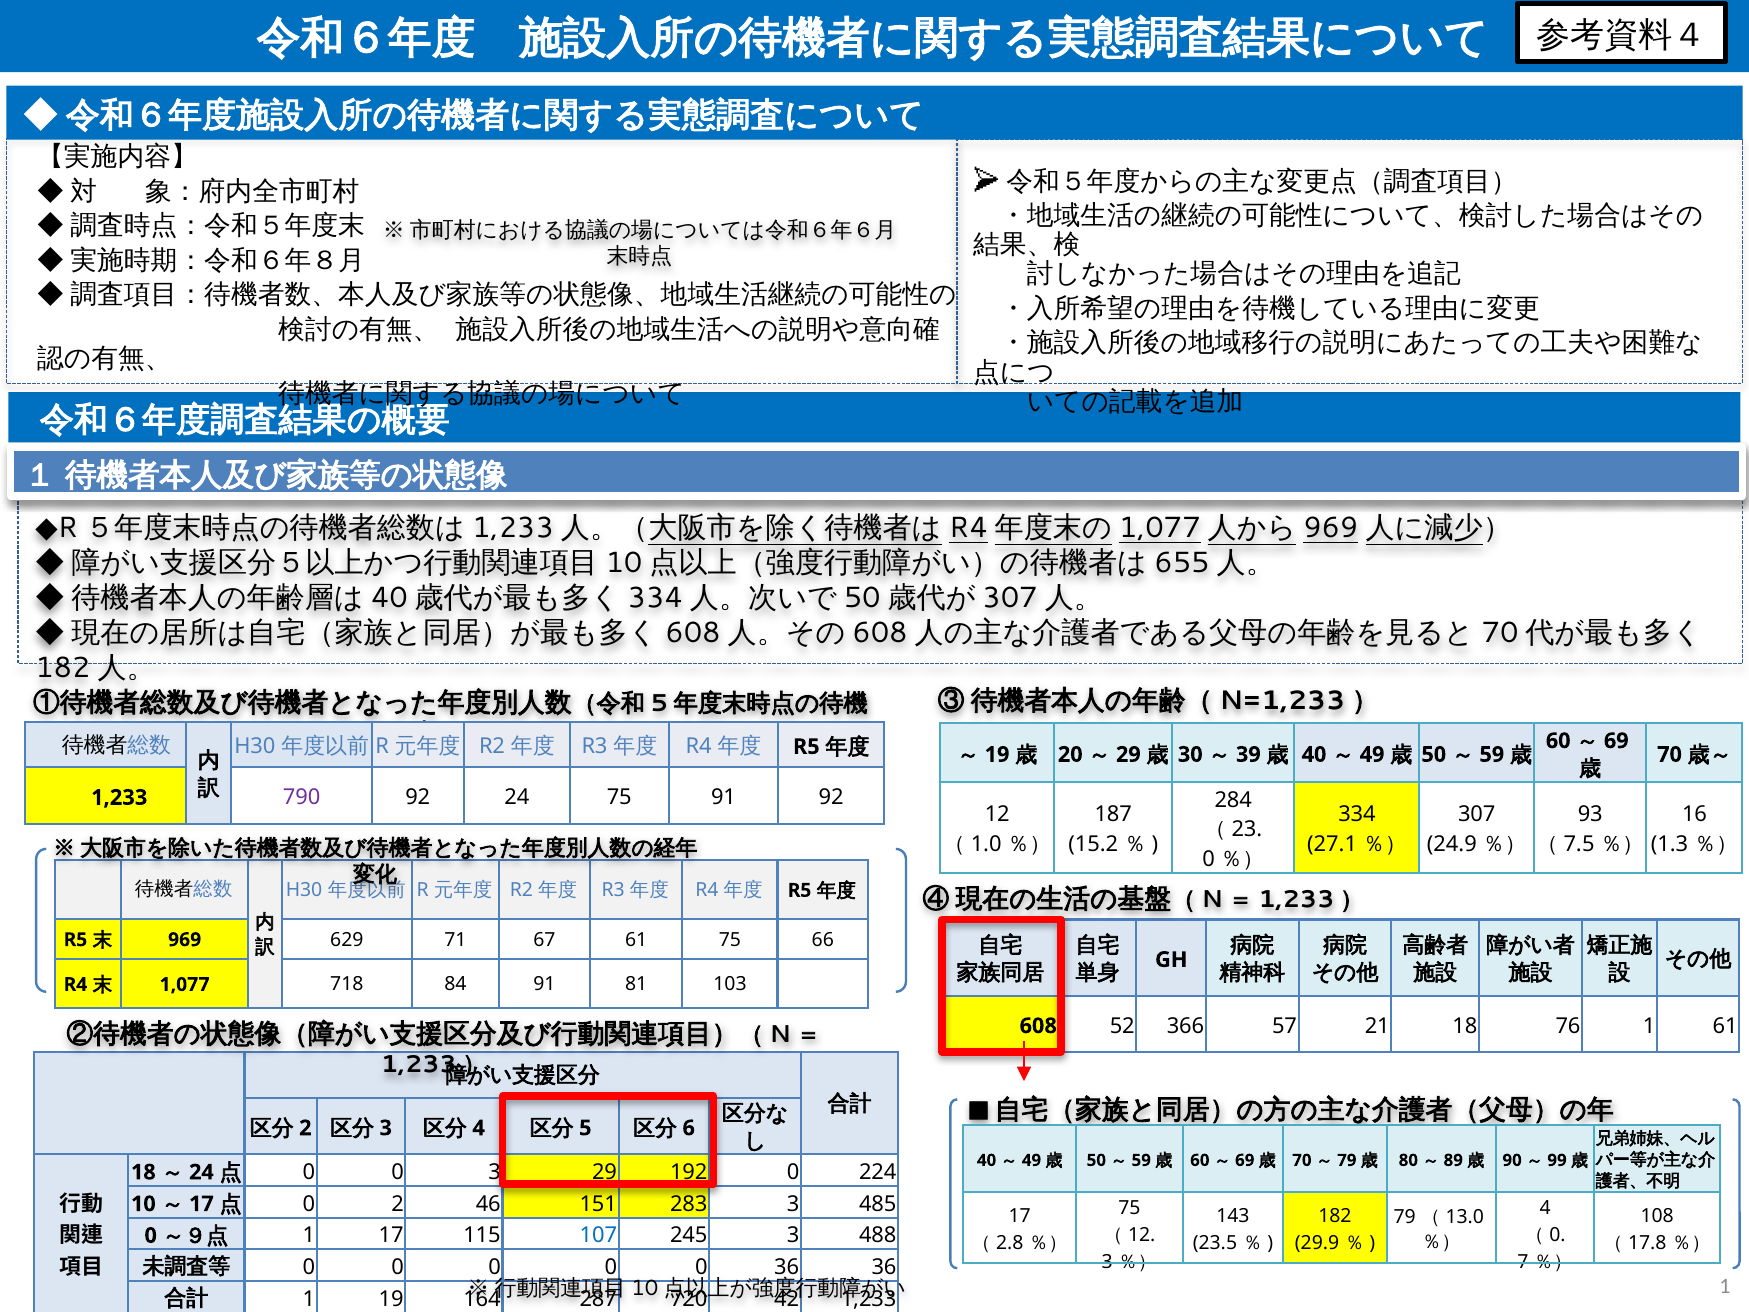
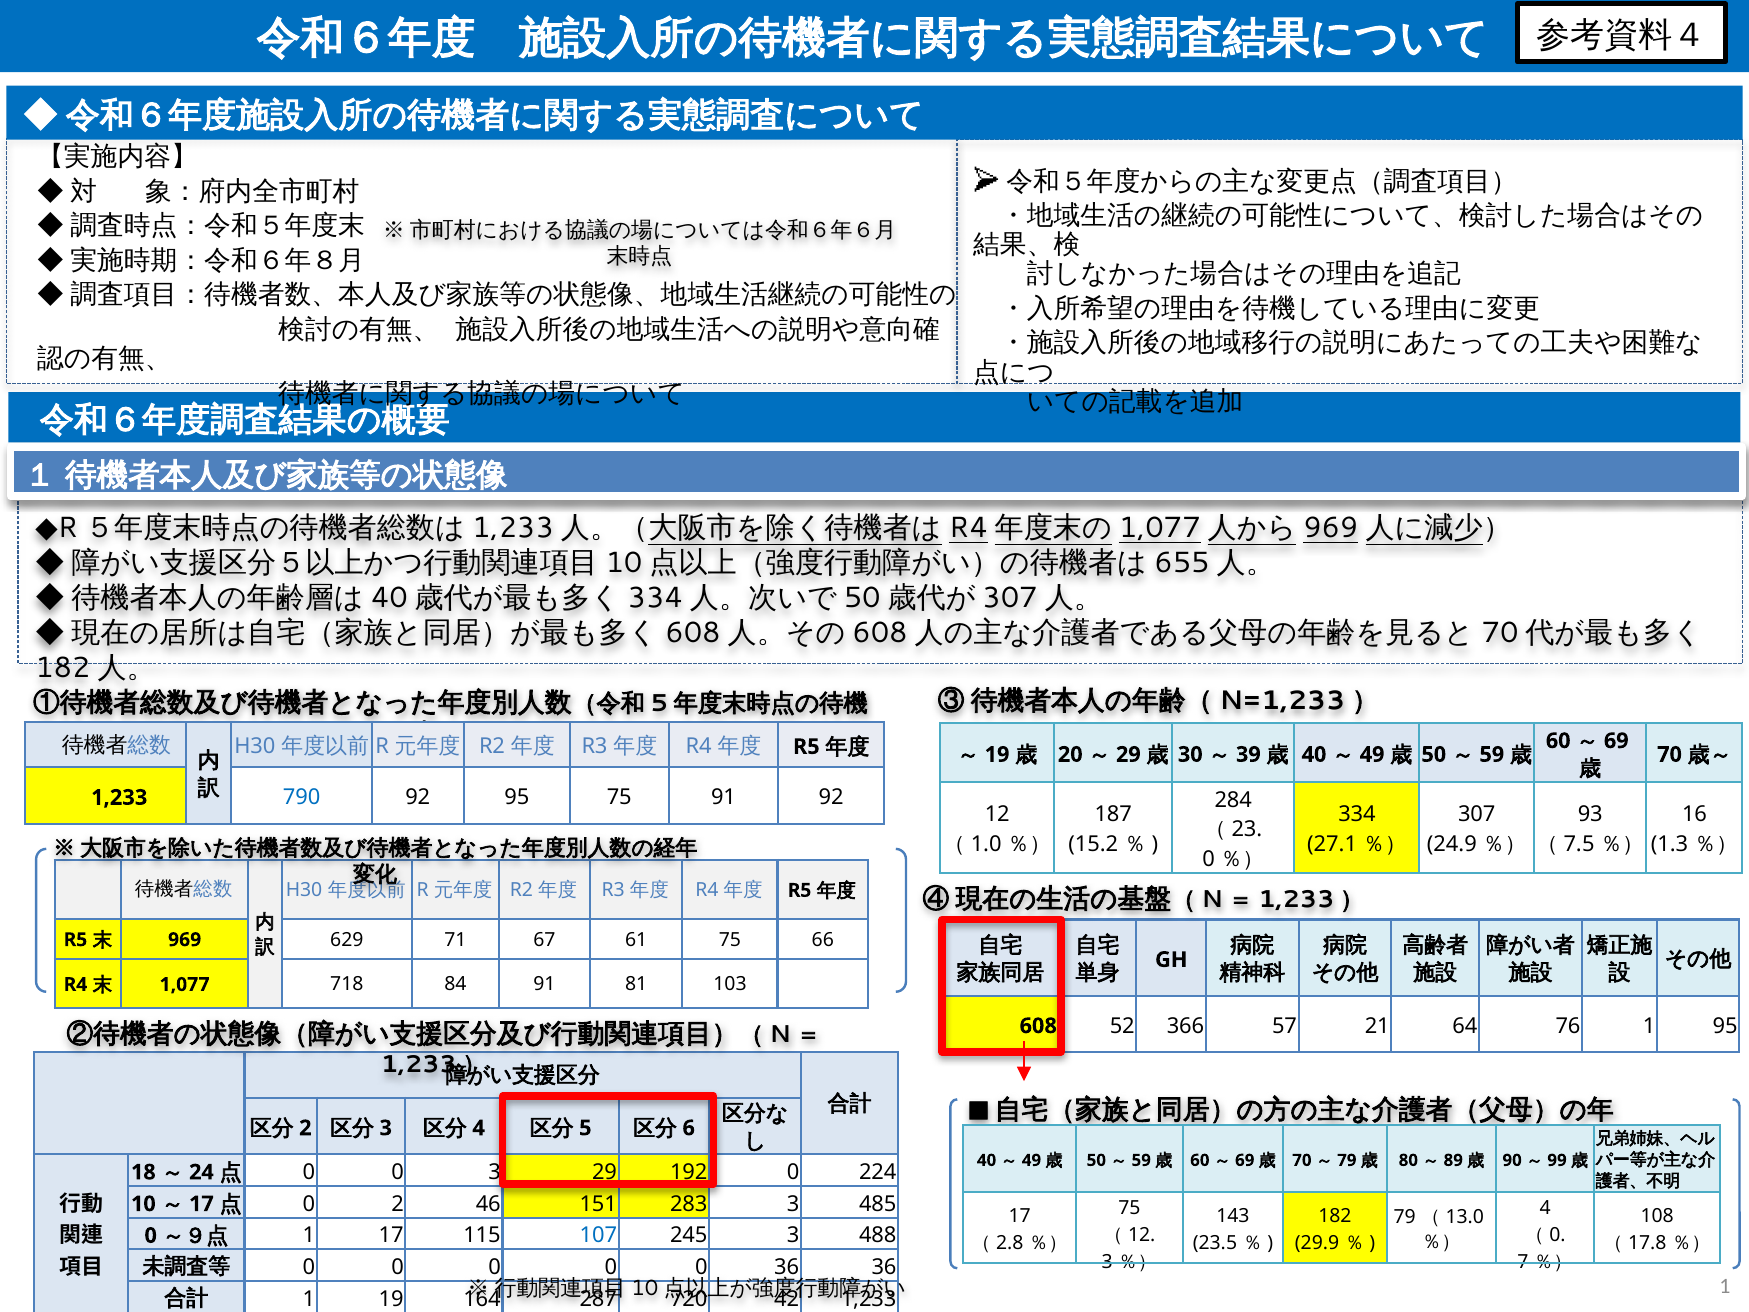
790 colour: purple -> blue (302, 797)
92 24: 24 -> 95 (517, 797)
21 18: 18 -> 64 (1465, 1026)
1 61: 61 -> 95 (1725, 1026)
